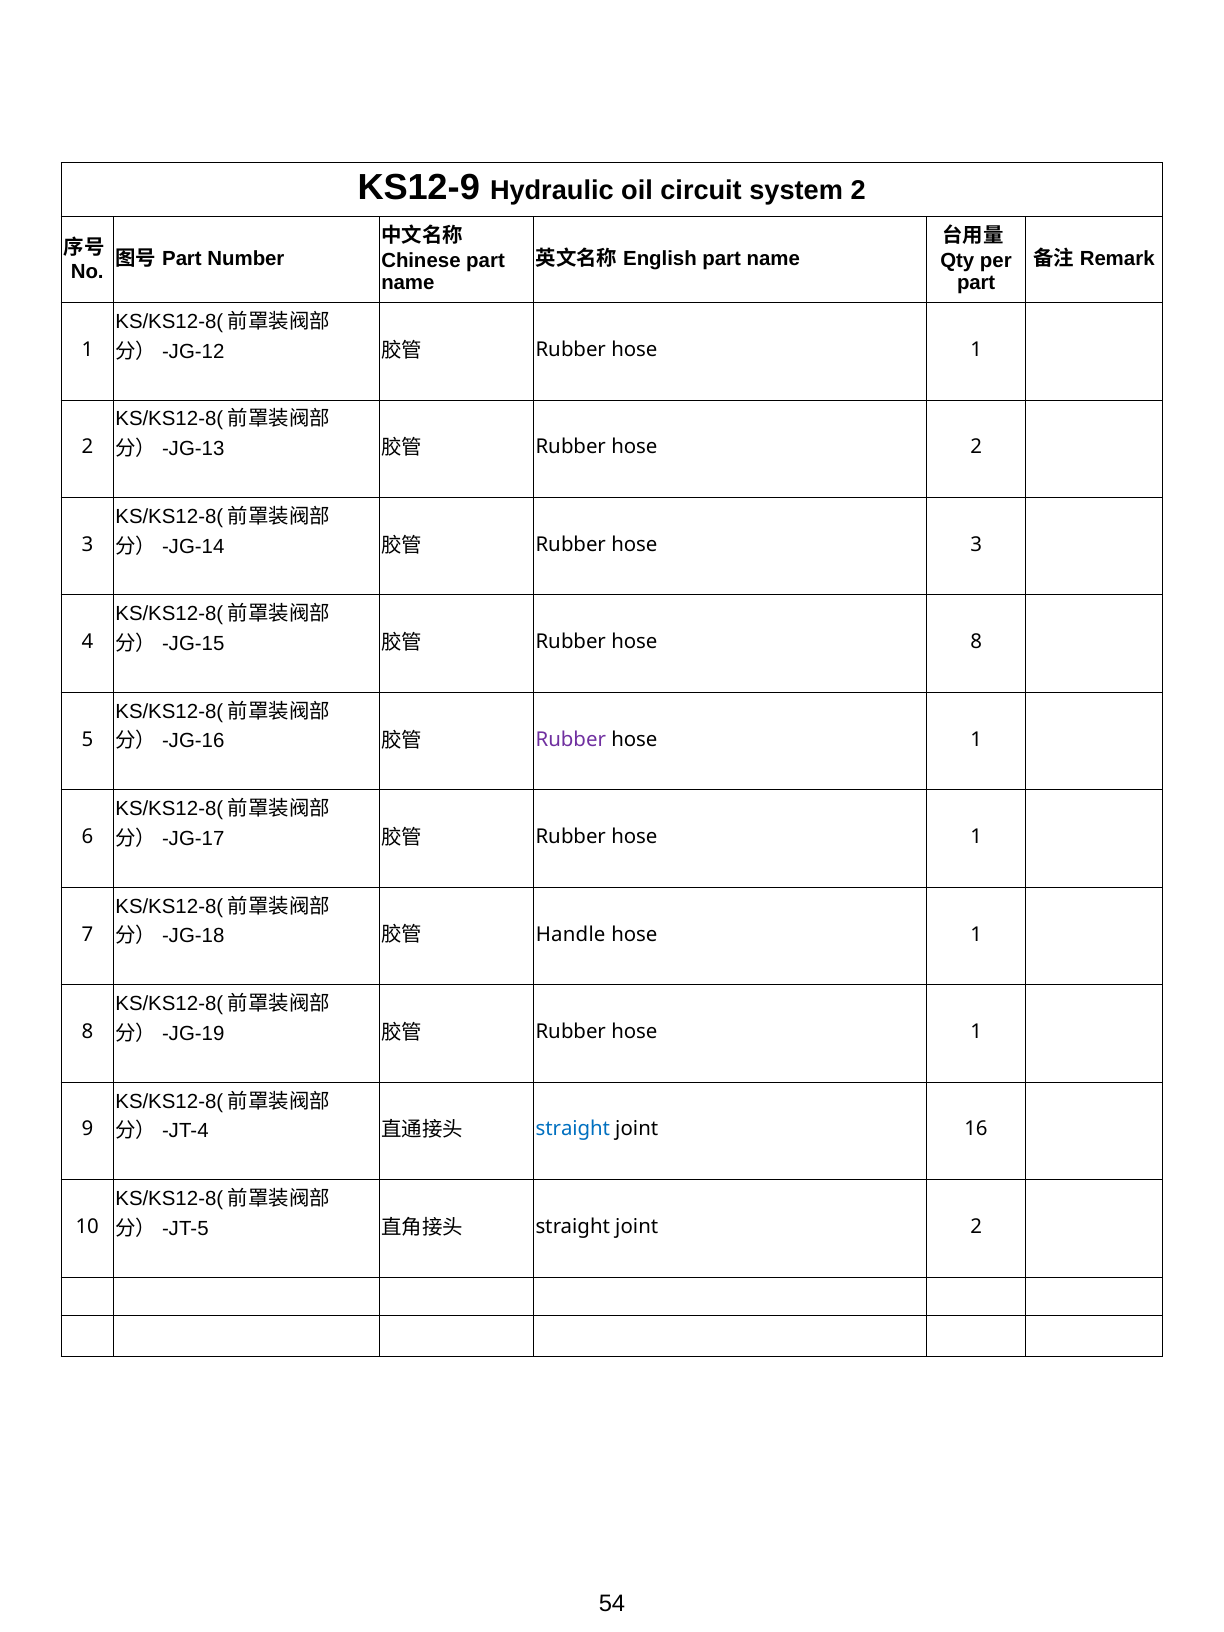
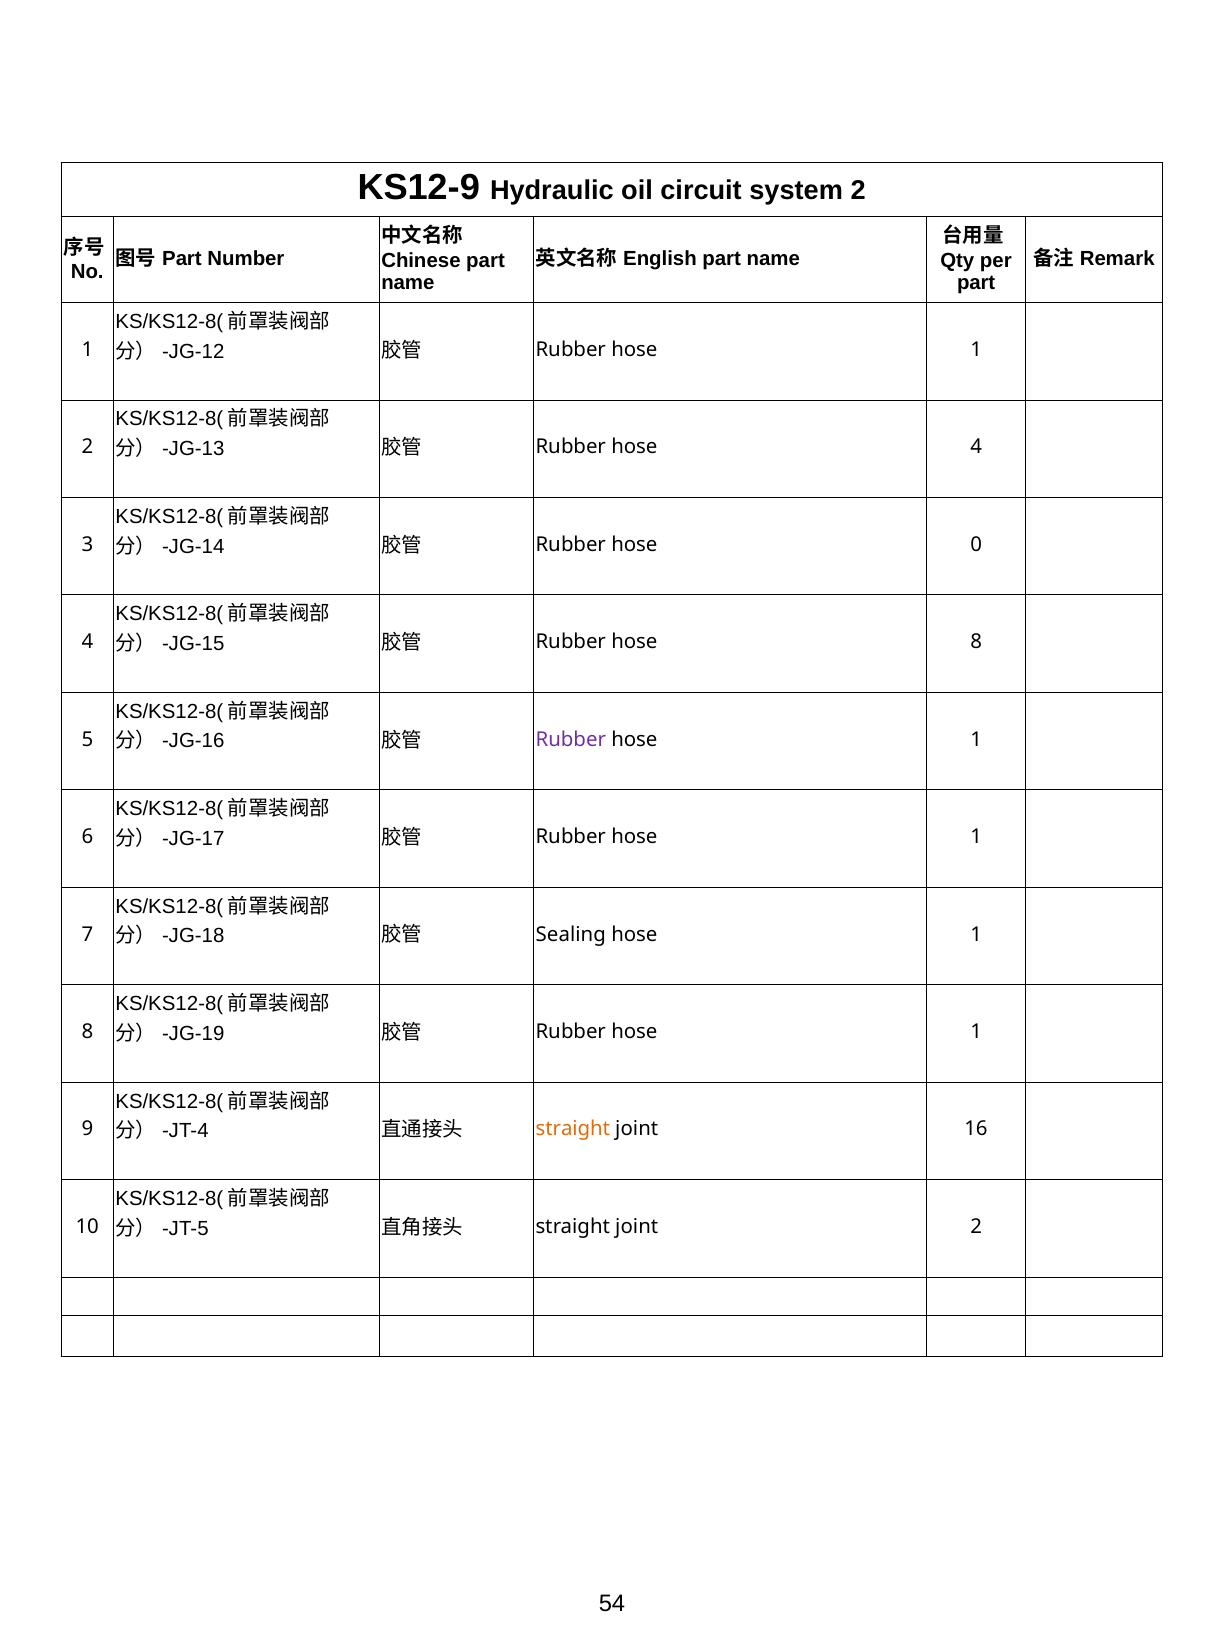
hose 2: 2 -> 4 (976, 447)
hose 3: 3 -> 0 (976, 544)
Handle: Handle -> Sealing (571, 934)
straight colour: blue -> orange (573, 1129)
